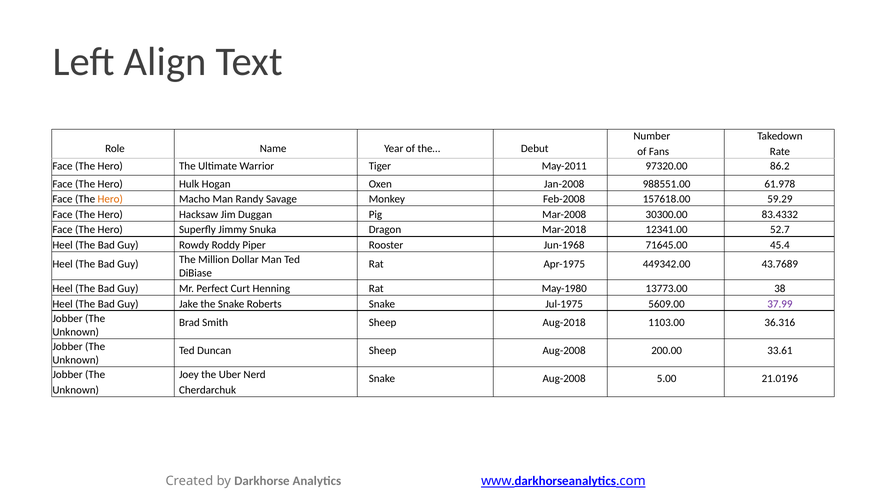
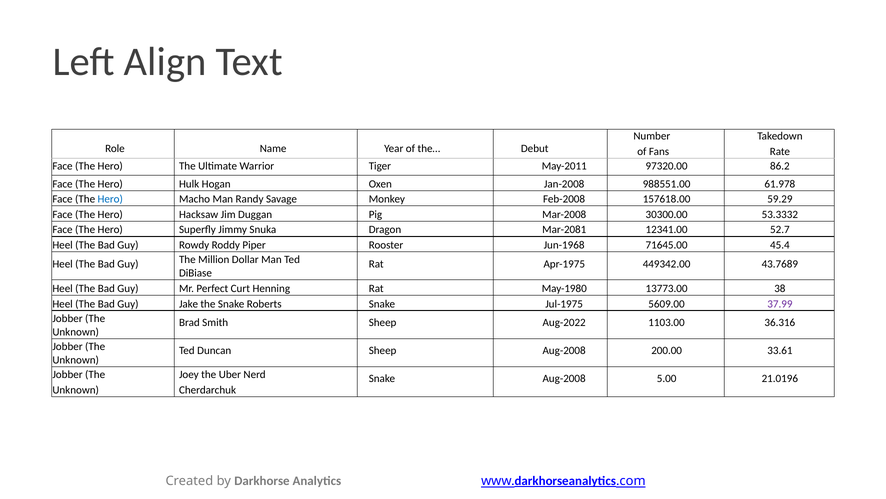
Hero colour: orange -> blue (110, 199)
83.4332: 83.4332 -> 53.3332 (780, 214)
Mar-2018: Mar-2018 -> Mar-2081 (564, 230)
Aug-2018: Aug-2018 -> Aug-2022 (564, 322)
